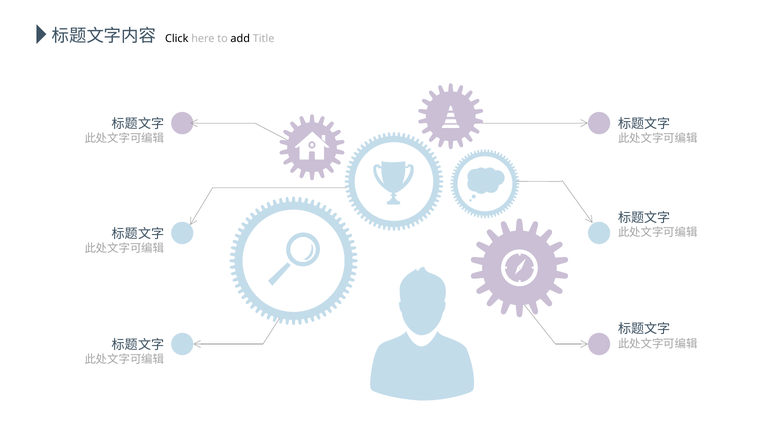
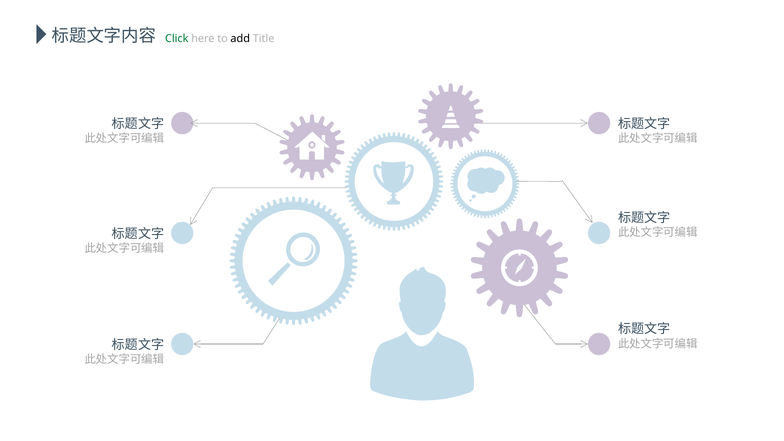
Click colour: black -> green (177, 39)
